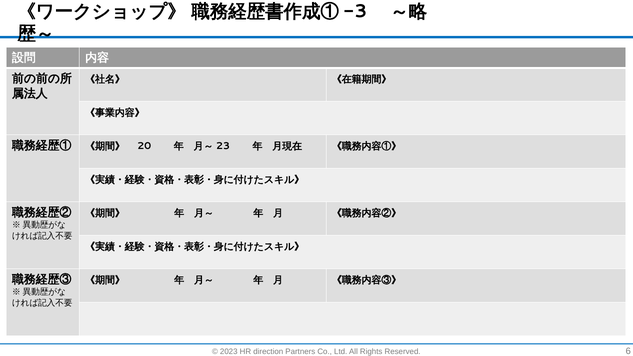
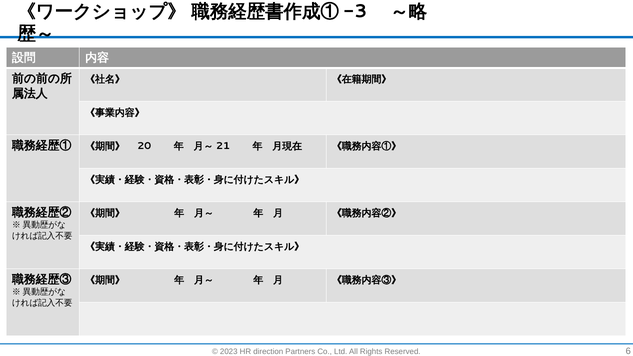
23: 23 -> 21 (223, 146)
